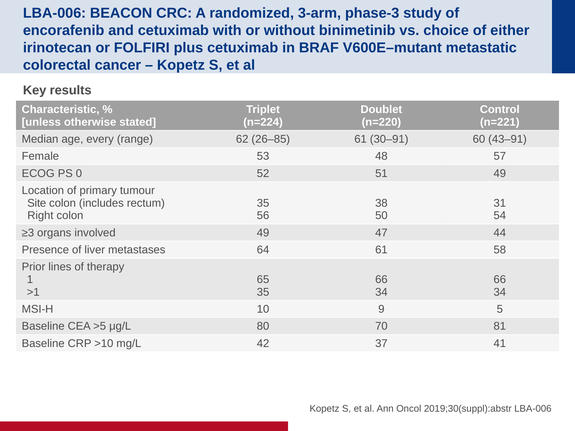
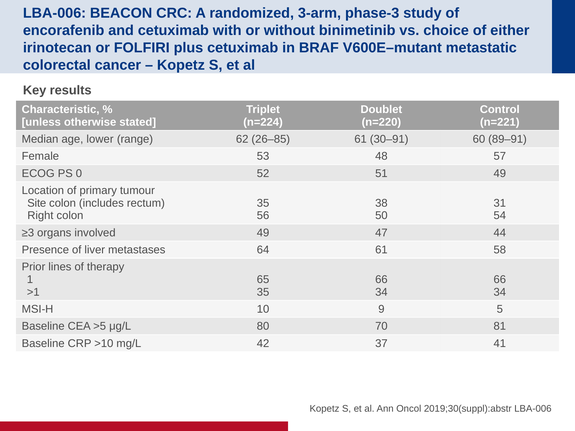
every: every -> lower (100, 139)
43–91: 43–91 -> 89–91 (508, 139)
